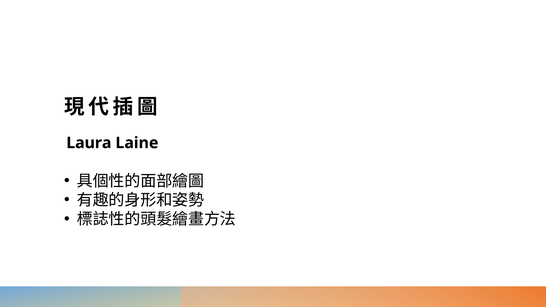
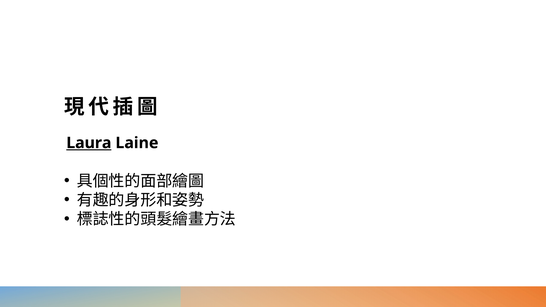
Laura underline: none -> present (89, 143)
